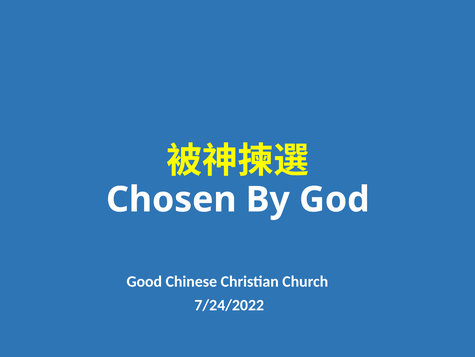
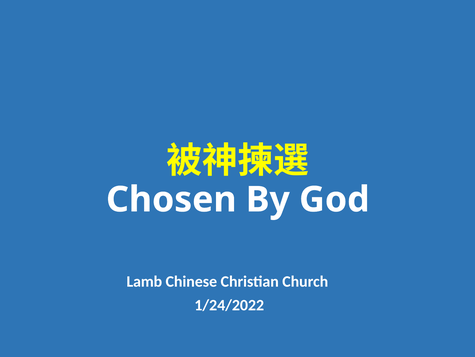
Good: Good -> Lamb (144, 281)
7/24/2022: 7/24/2022 -> 1/24/2022 (229, 305)
